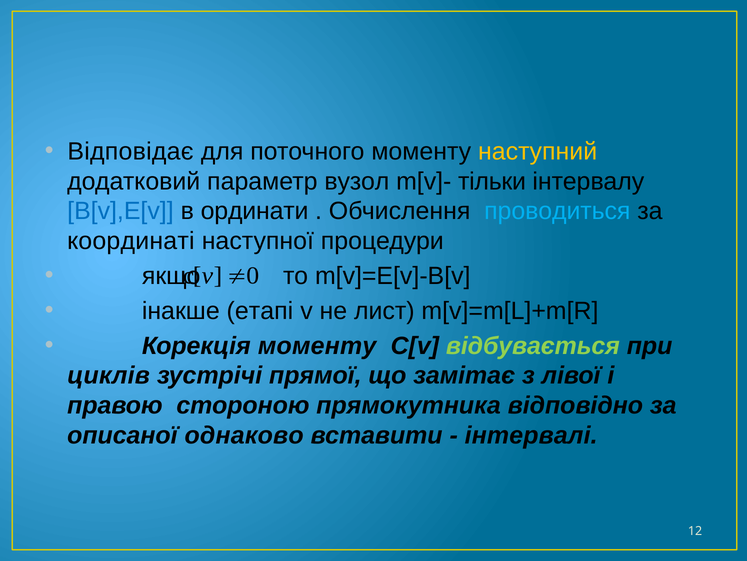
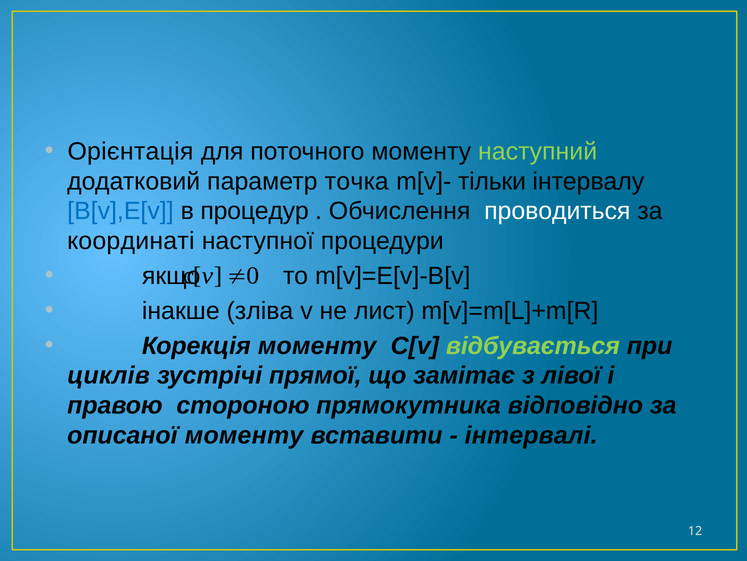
Відповідає: Відповідає -> Орієнтація (130, 151)
наступний colour: yellow -> light green (538, 151)
вузол: вузол -> точка (357, 181)
ординати: ординати -> процедур (255, 211)
проводиться colour: light blue -> white (557, 211)
етапі: етапі -> зліва (260, 310)
описаної однаково: однаково -> моменту (244, 435)
